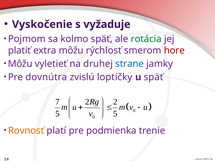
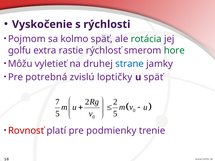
vyžaduje: vyžaduje -> rýchlosti (107, 24)
platiť: platiť -> golfu (20, 50)
extra môžu: môžu -> rastie (71, 50)
hore colour: red -> green (174, 50)
dovnútra: dovnútra -> potrebná (46, 77)
Rovnosť colour: orange -> red (26, 131)
podmienka: podmienka -> podmienky (111, 131)
